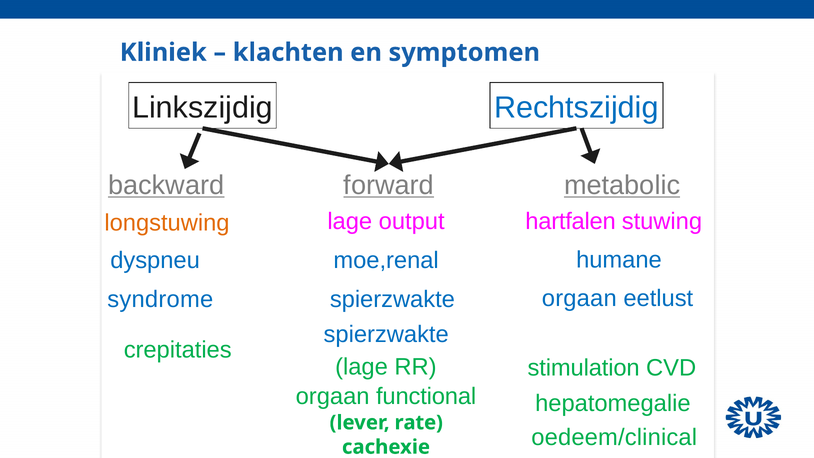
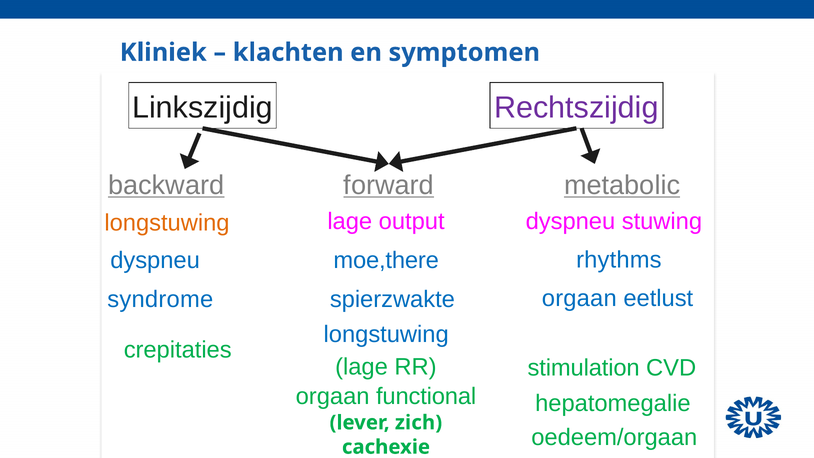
Rechtszijdig colour: blue -> purple (576, 107)
hartfalen: hartfalen -> dyspneu (570, 222)
humane: humane -> rhythms (619, 260)
moe,renal: moe,renal -> moe,there (386, 261)
spierzwakte: spierzwakte -> longstuwing (386, 334)
rate: rate -> zich (419, 422)
oedeem/clinical: oedeem/clinical -> oedeem/orgaan (614, 438)
